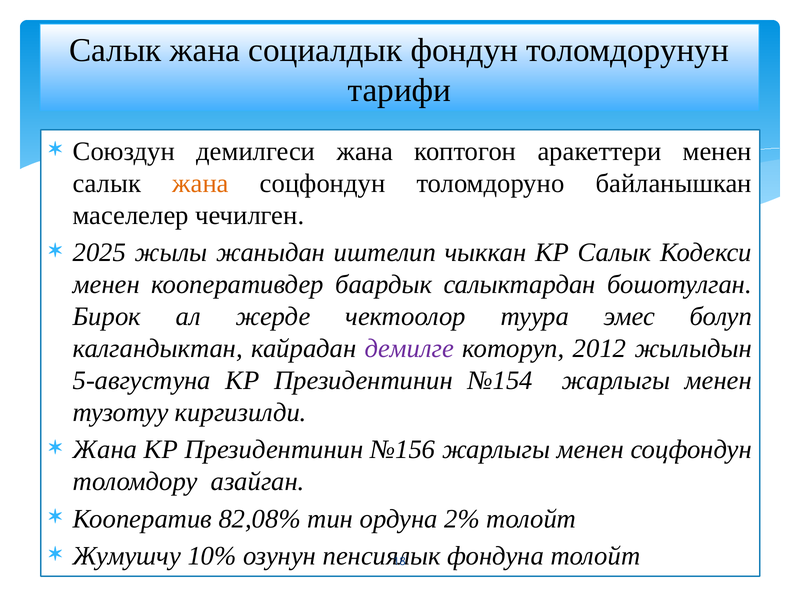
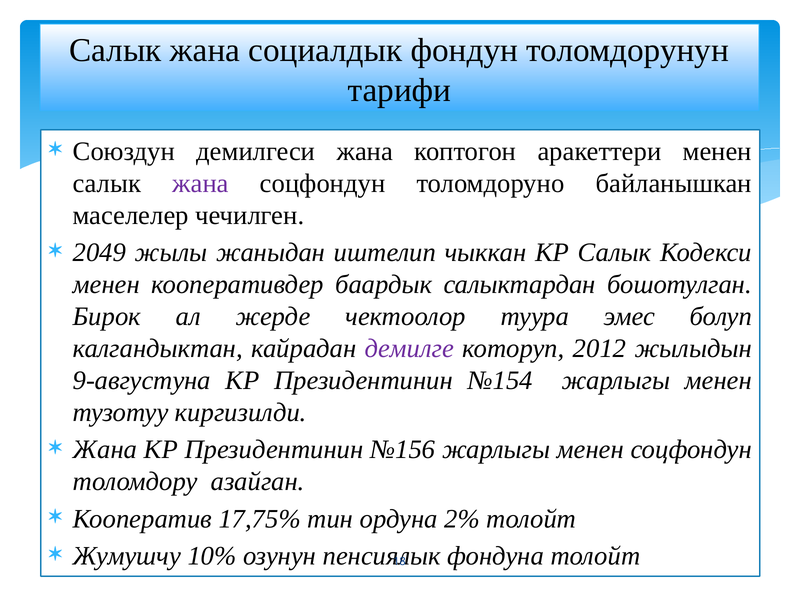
жана colour: orange -> purple (201, 184)
2025: 2025 -> 2049 (99, 253)
5-августуна: 5-августуна -> 9-августуна (142, 381)
82,08%: 82,08% -> 17,75% (260, 519)
